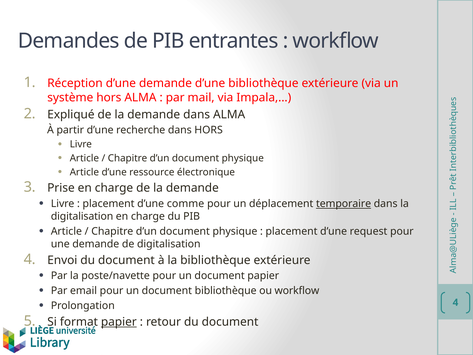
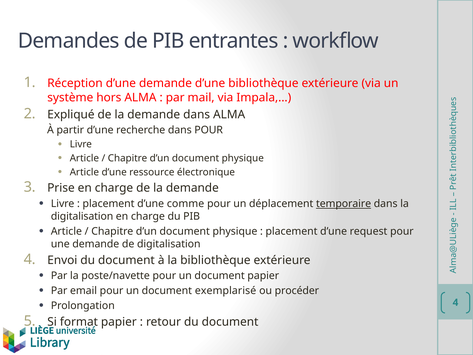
dans HORS: HORS -> POUR (209, 130)
document bibliothèque: bibliothèque -> exemplarisé (226, 291)
ou workflow: workflow -> procéder (297, 291)
papier underline: present -> none (119, 322)
